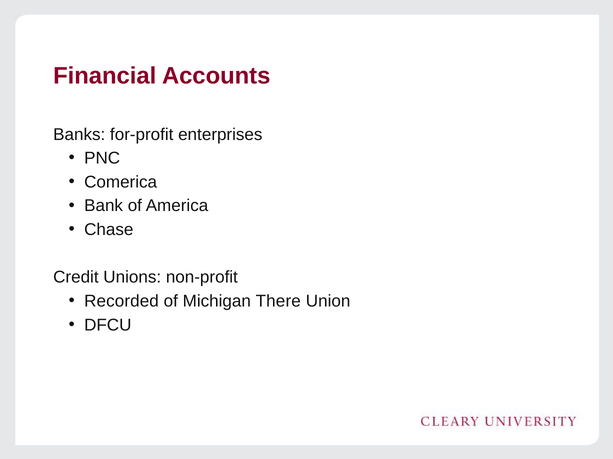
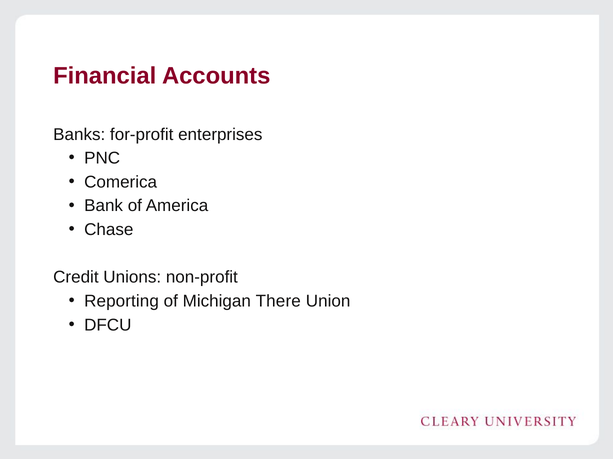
Recorded: Recorded -> Reporting (122, 302)
